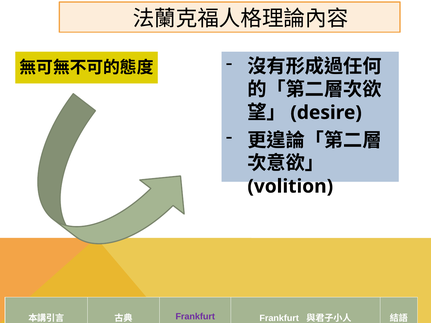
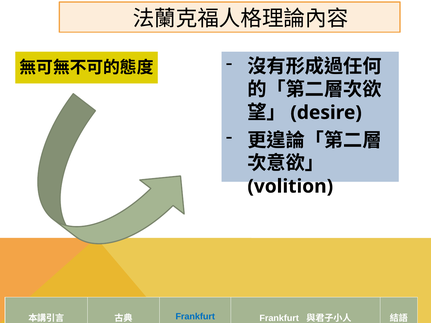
Frankfurt colour: purple -> blue (195, 317)
